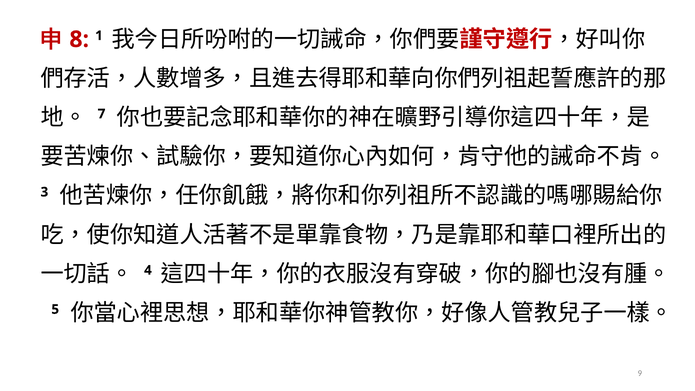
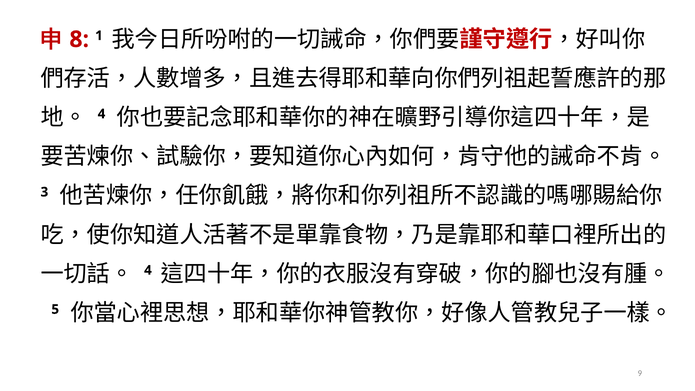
7: 7 -> 4 (102, 114)
